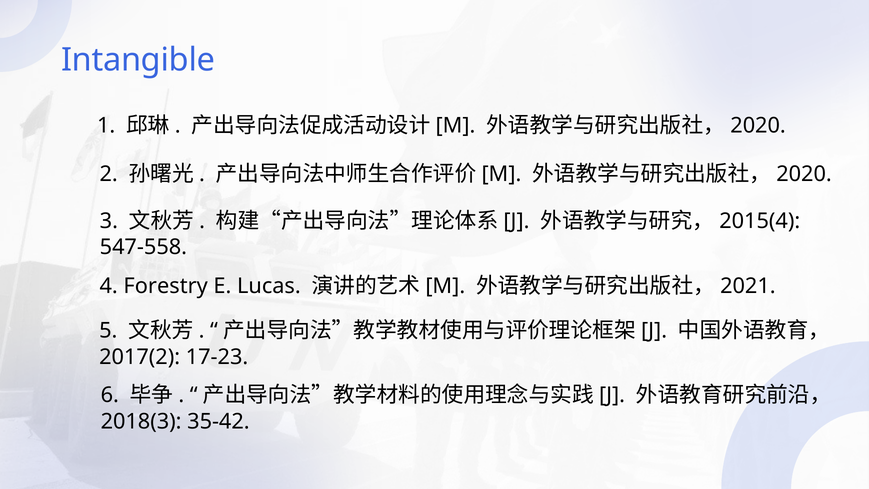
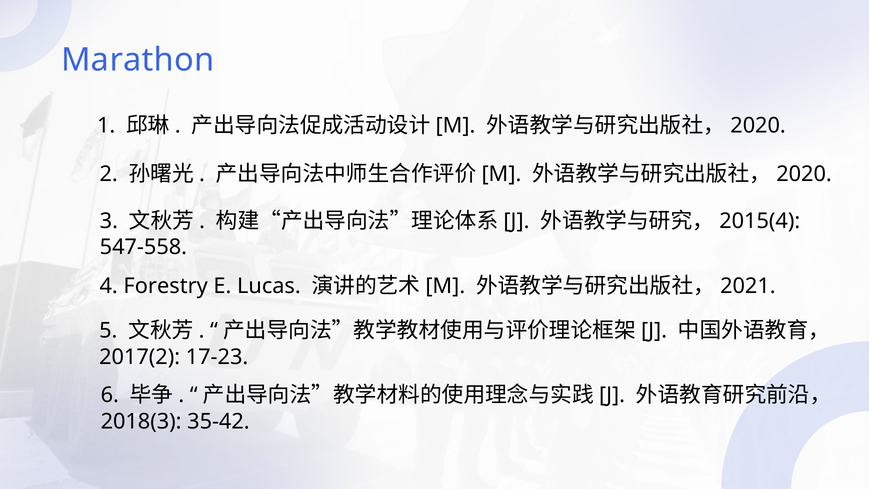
Intangible: Intangible -> Marathon (138, 60)
